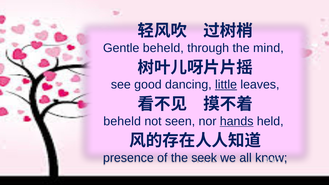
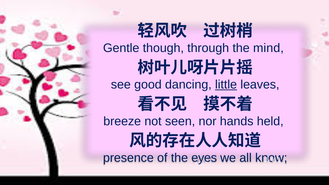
Gentle beheld: beheld -> though (163, 48)
beheld: beheld -> breeze (122, 121)
hands underline: present -> none (237, 121)
seek: seek -> eyes (204, 158)
